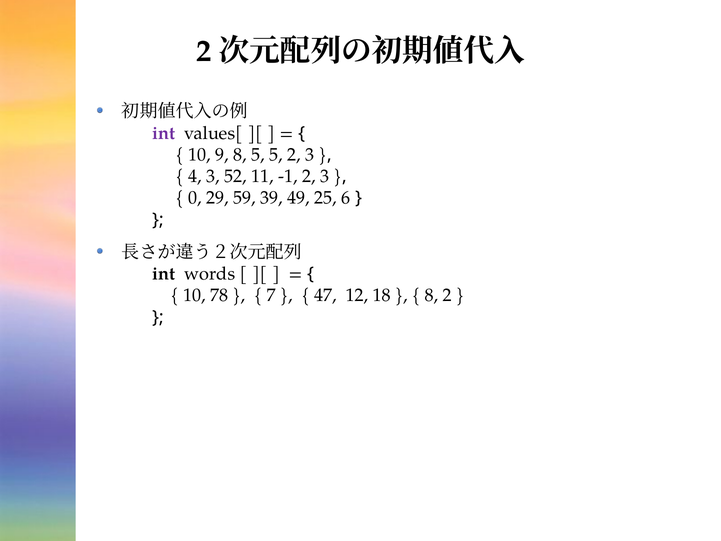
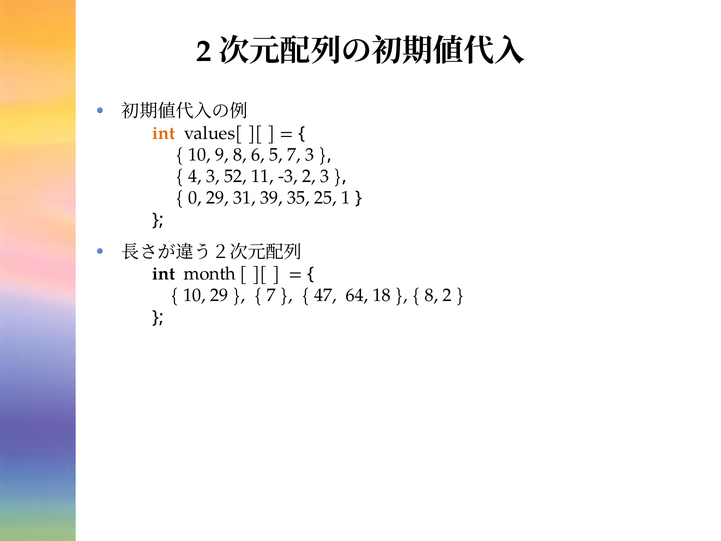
int colour: purple -> orange (164, 133)
8 5: 5 -> 6 (258, 155)
5 2: 2 -> 7 (294, 155)
-1: -1 -> -3 (288, 176)
59: 59 -> 31 (244, 198)
49: 49 -> 35 (298, 198)
6: 6 -> 1 (346, 198)
words: words -> month (210, 274)
10 78: 78 -> 29 (219, 295)
12: 12 -> 64 (357, 295)
